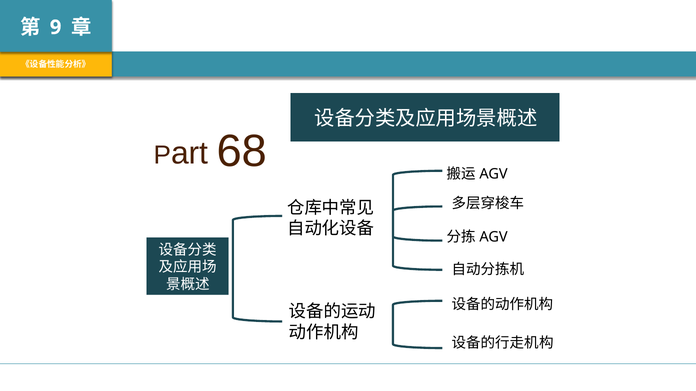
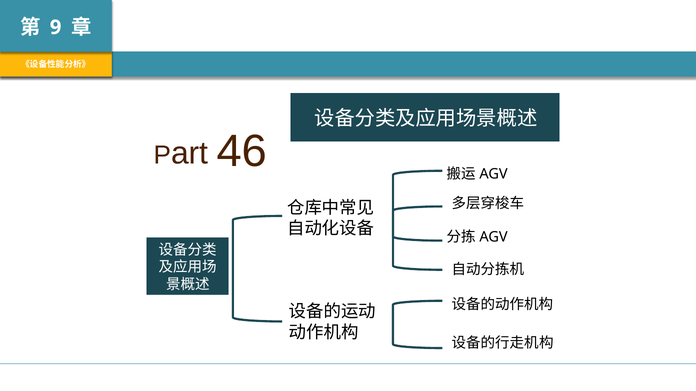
68: 68 -> 46 (242, 151)
